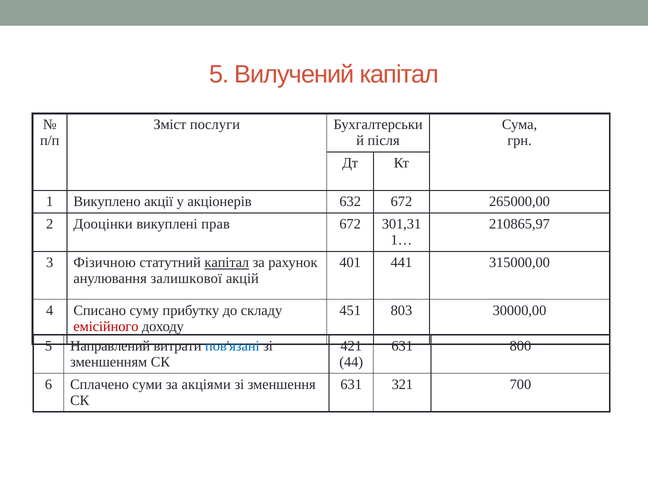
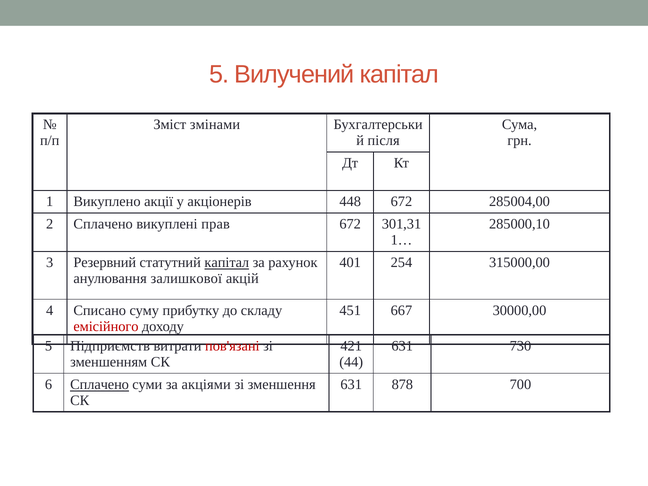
послуги: послуги -> змінами (215, 125)
632: 632 -> 448 (350, 202)
265000,00: 265000,00 -> 285004,00 (519, 202)
2 Дооцінки: Дооцінки -> Сплачено (103, 224)
210865,97: 210865,97 -> 285000,10 (519, 224)
Фізичною: Фізичною -> Резервний (105, 263)
441: 441 -> 254 (401, 263)
803: 803 -> 667 (401, 311)
Направлений: Направлений -> Підприємств (110, 346)
пов'язані colour: blue -> red (232, 346)
800: 800 -> 730 (520, 346)
Сплачено underline: none -> present (100, 385)
321: 321 -> 878 (402, 385)
